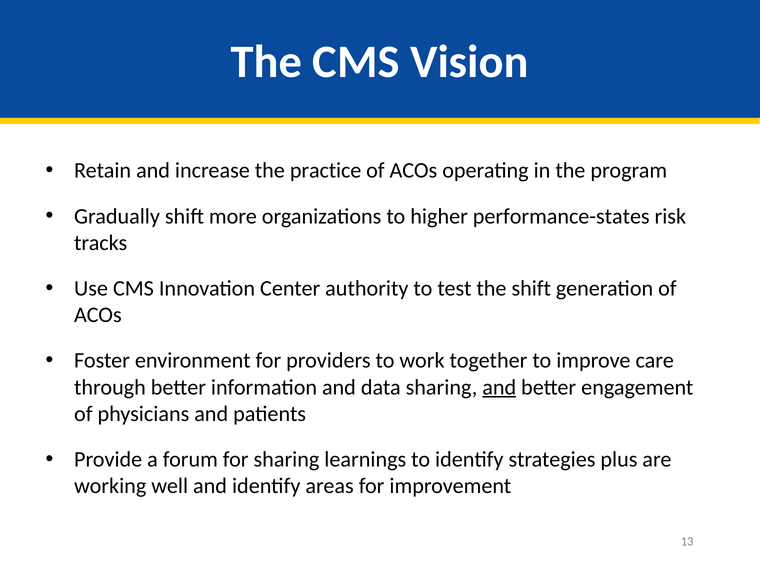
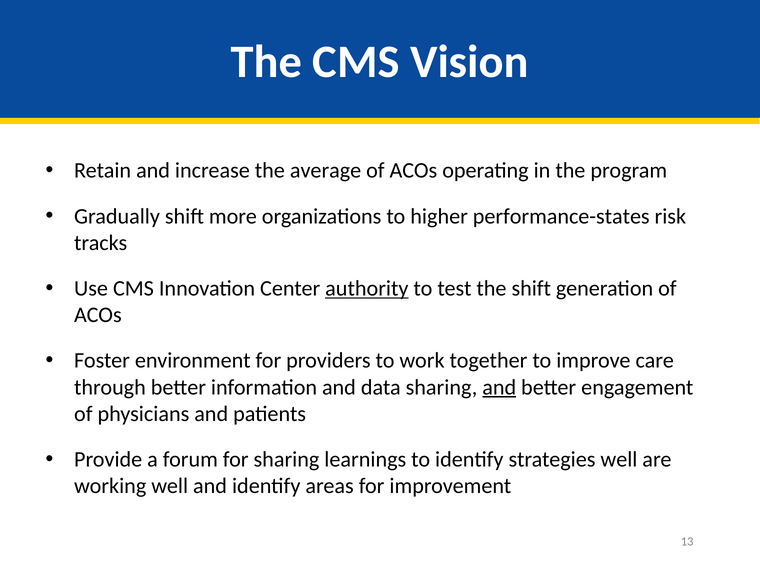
practice: practice -> average (326, 171)
authority underline: none -> present (367, 288)
strategies plus: plus -> well (619, 459)
